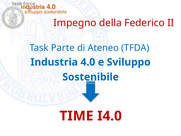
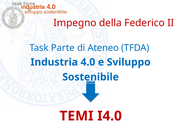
TIME: TIME -> TEMI (76, 116)
